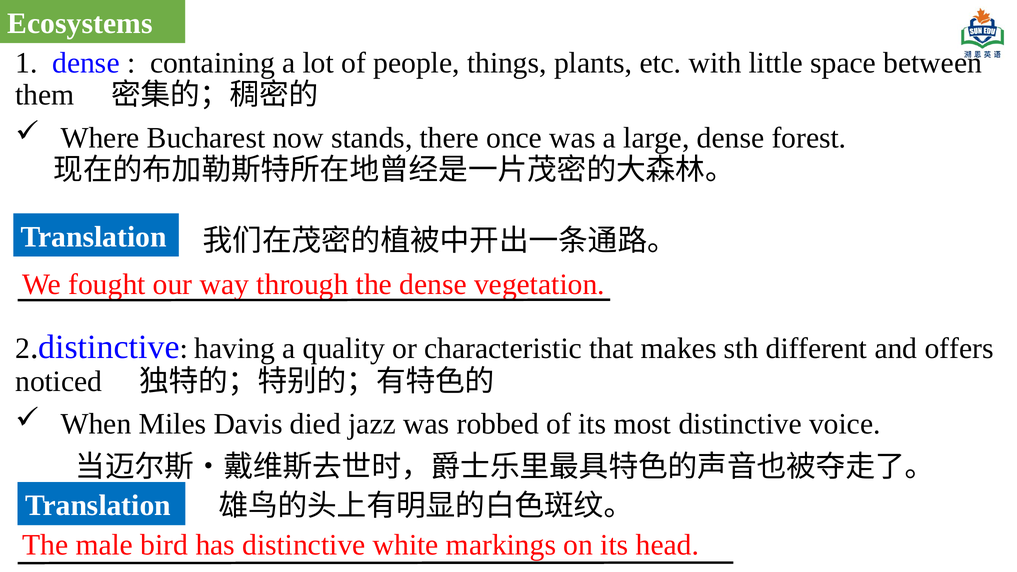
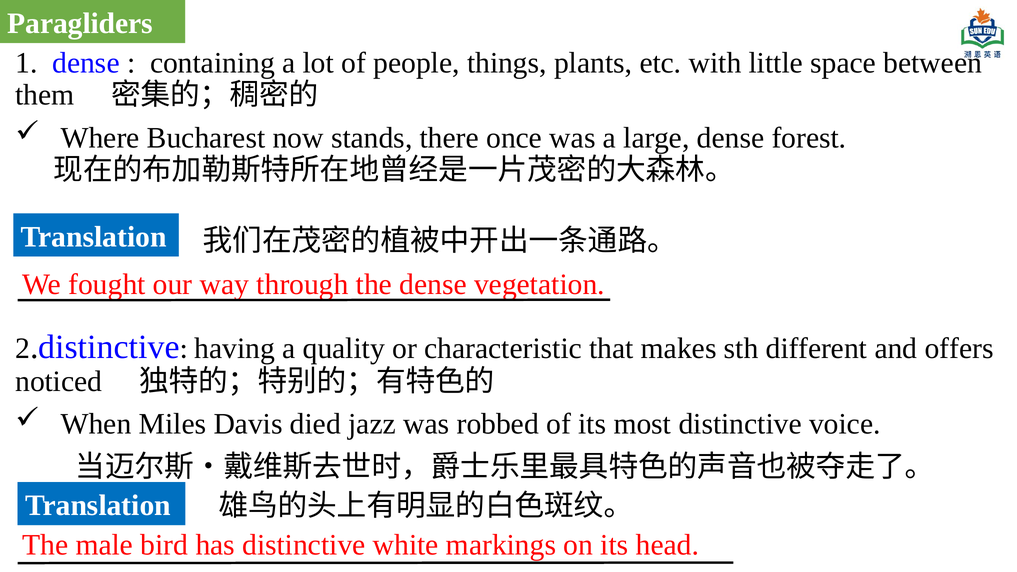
Ecosystems: Ecosystems -> Paragliders (80, 24)
